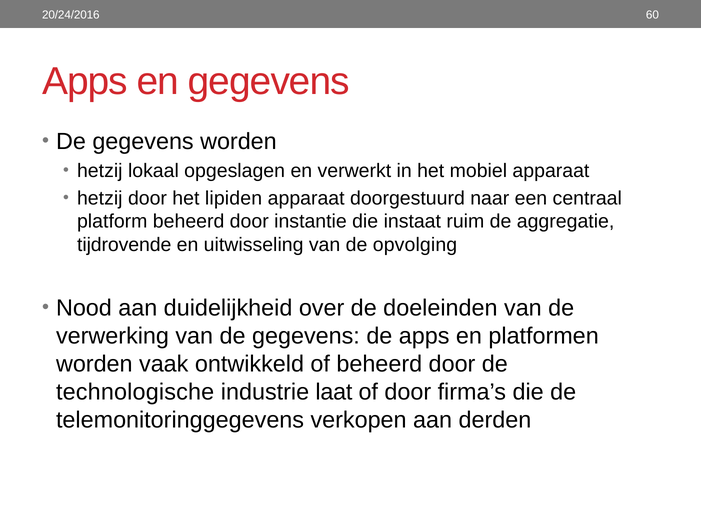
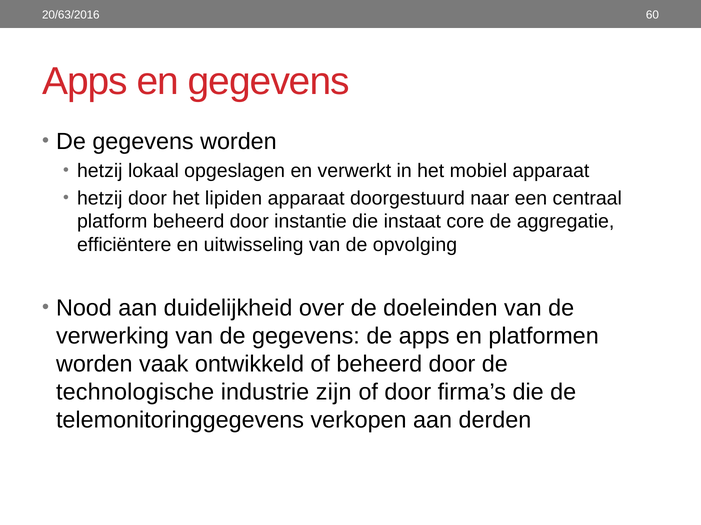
20/24/2016: 20/24/2016 -> 20/63/2016 (71, 15)
ruim: ruim -> core (465, 222)
tijdrovende: tijdrovende -> efficiëntere (124, 245)
laat: laat -> zijn (334, 393)
